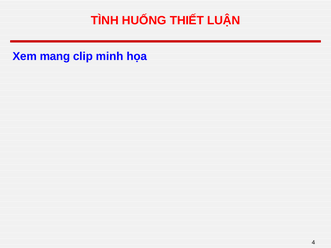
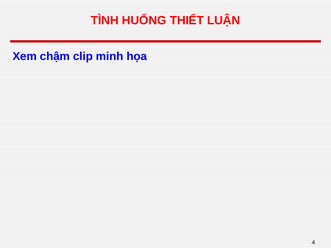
mang: mang -> chậm (55, 57)
